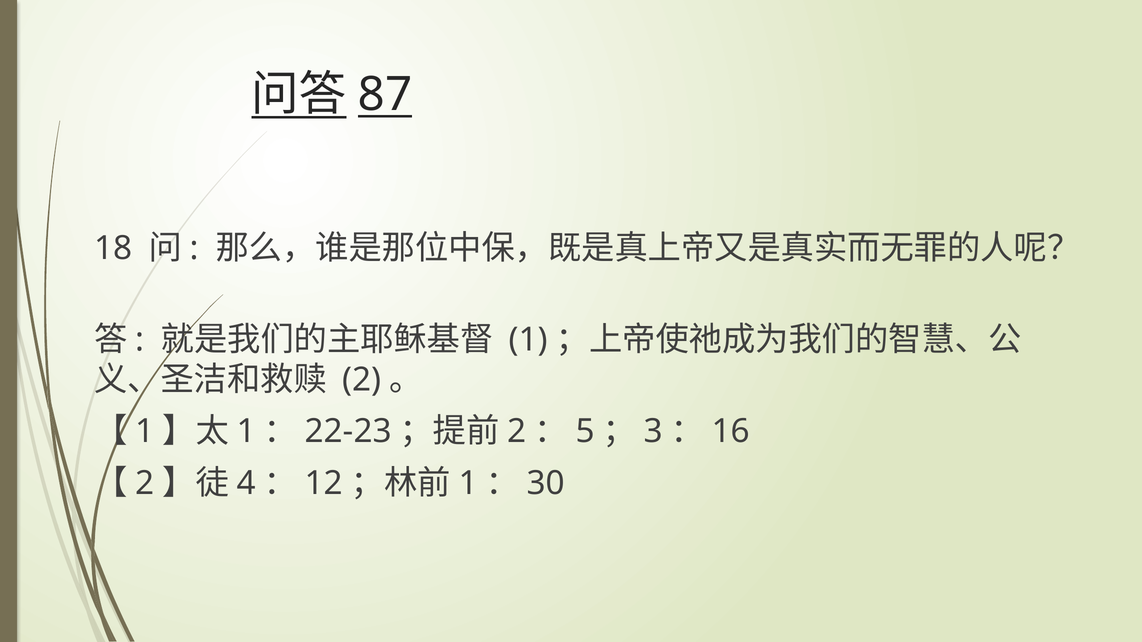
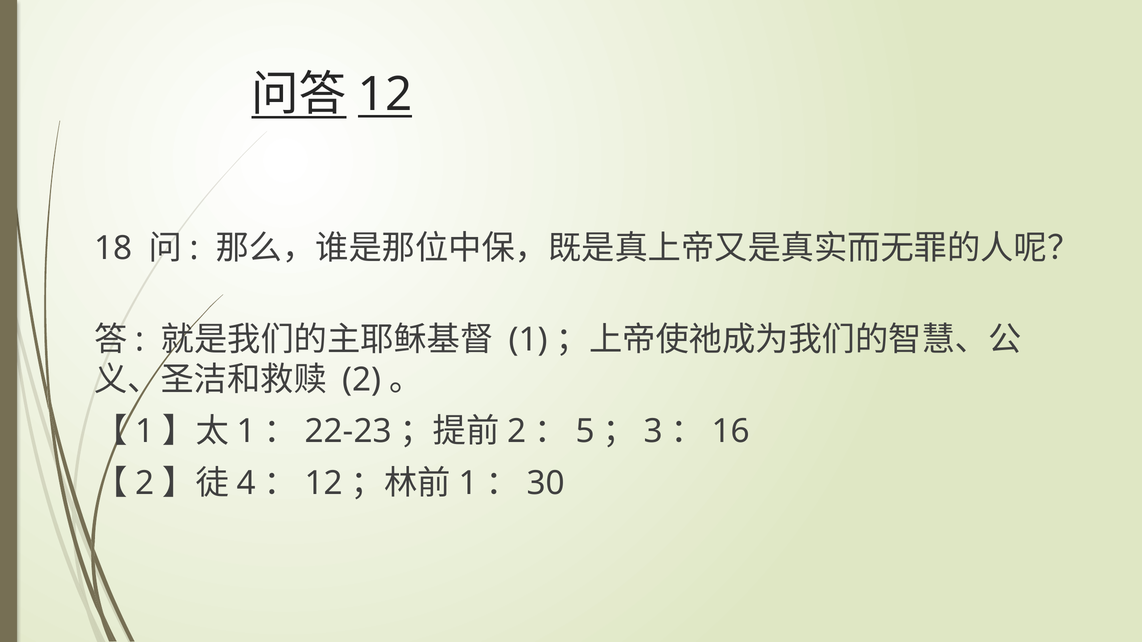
87: 87 -> 12 (385, 95)
